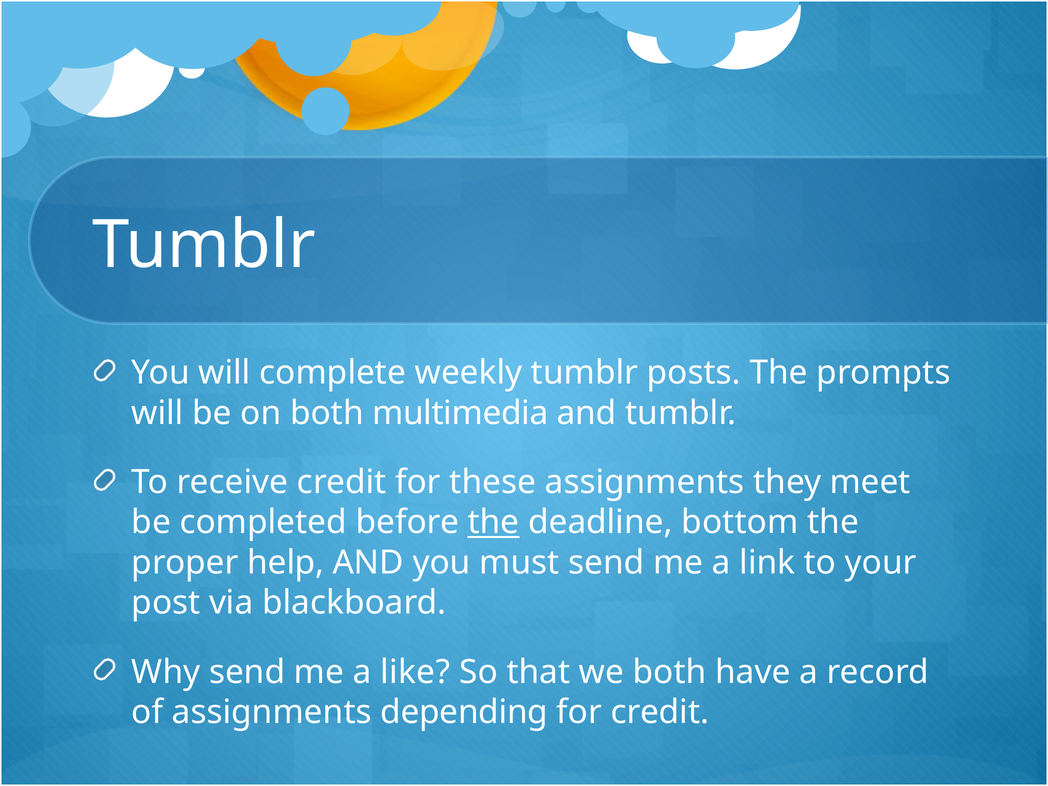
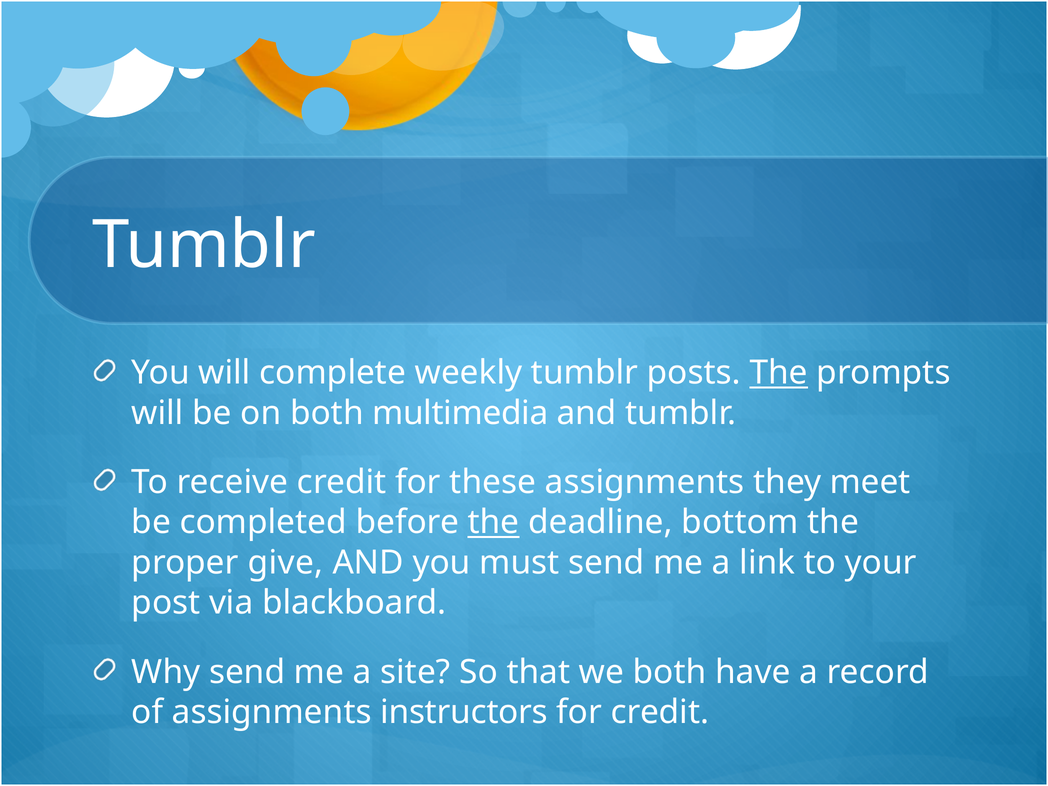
The underline: none -> present (779, 373)
help: help -> give (286, 563)
like: like -> site (415, 672)
depending: depending -> instructors (464, 712)
